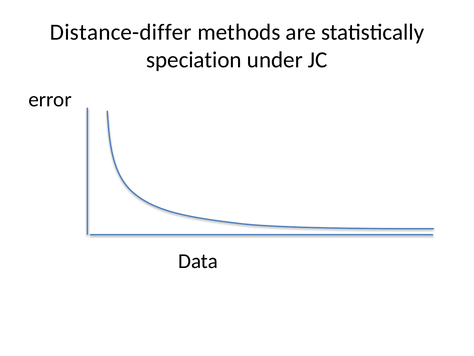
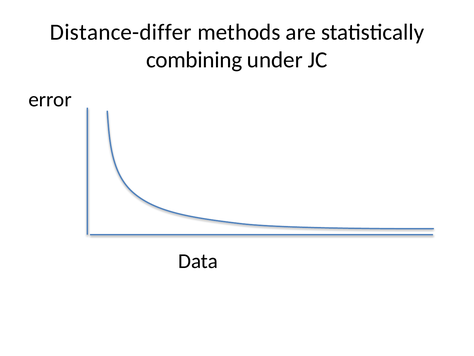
speciation: speciation -> combining (194, 60)
